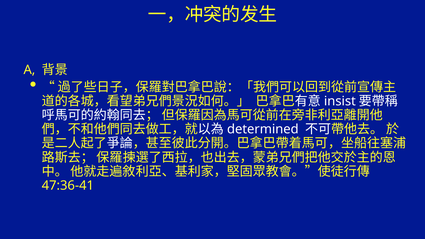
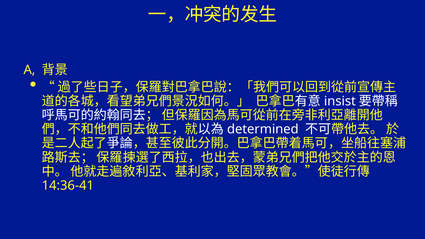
47:36-41: 47:36-41 -> 14:36-41 (68, 186)
